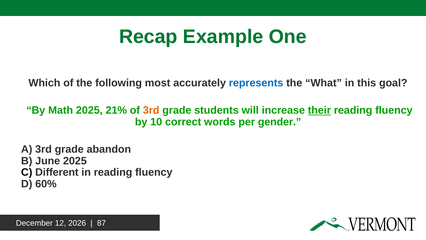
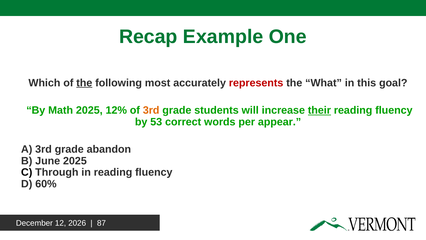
the underline: none -> present (84, 83)
represents colour: blue -> red (256, 83)
21%: 21% -> 12% (116, 110)
10: 10 -> 53 (156, 122)
gender: gender -> appear (280, 122)
Different: Different -> Through (57, 172)
